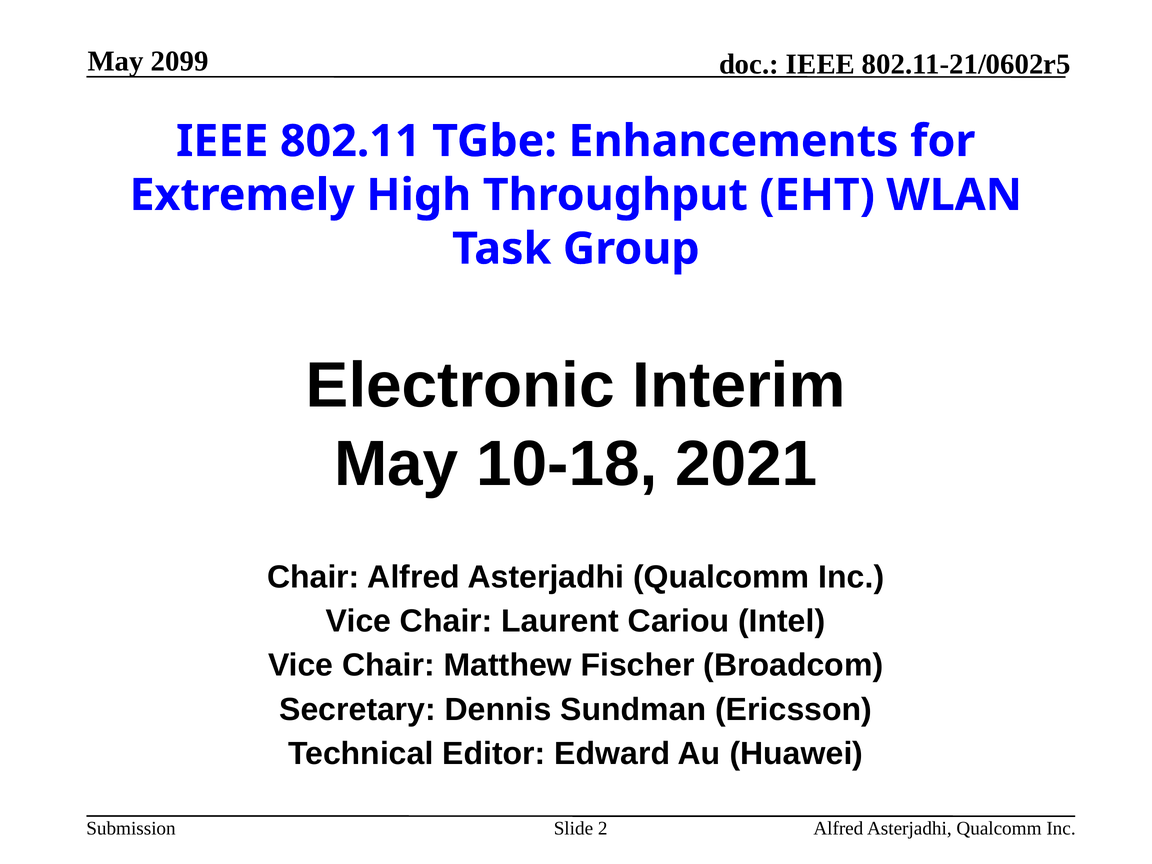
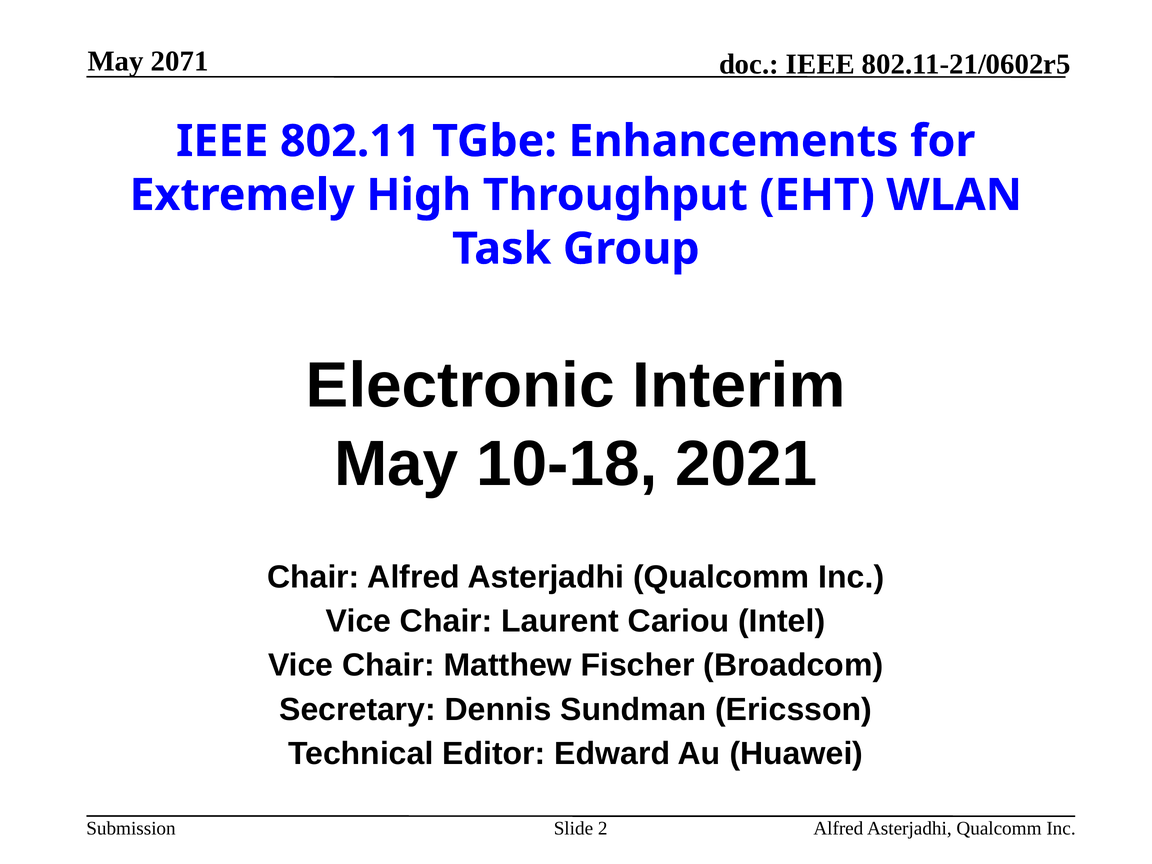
2099: 2099 -> 2071 (180, 61)
